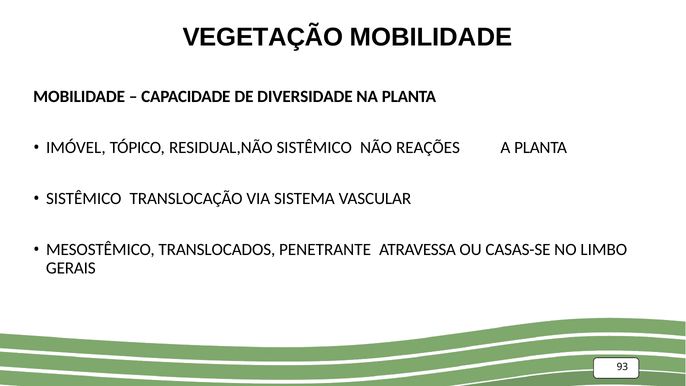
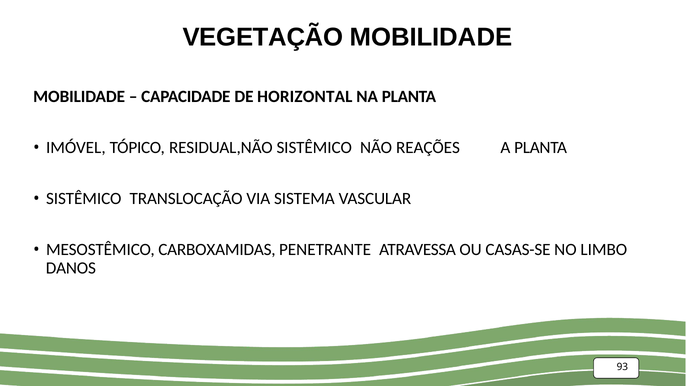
DIVERSIDADE: DIVERSIDADE -> HORIZONTAL (305, 97)
TRANSLOCADOS: TRANSLOCADOS -> CARBOXAMIDAS (217, 250)
GERAIS: GERAIS -> DANOS (71, 268)
